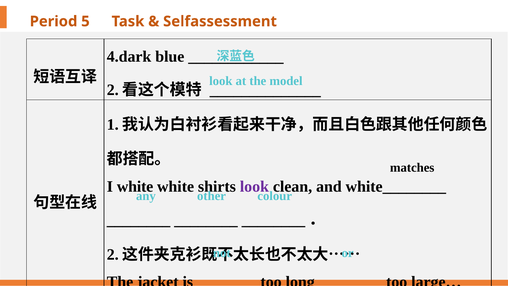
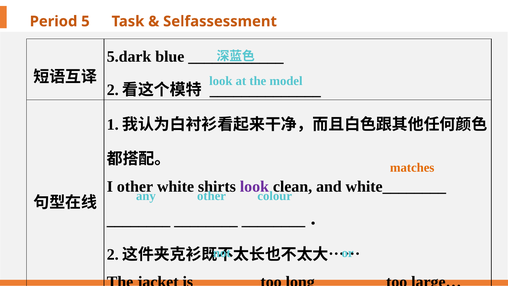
4.dark: 4.dark -> 5.dark (129, 57)
matches colour: black -> orange (412, 167)
I white: white -> other (135, 186)
